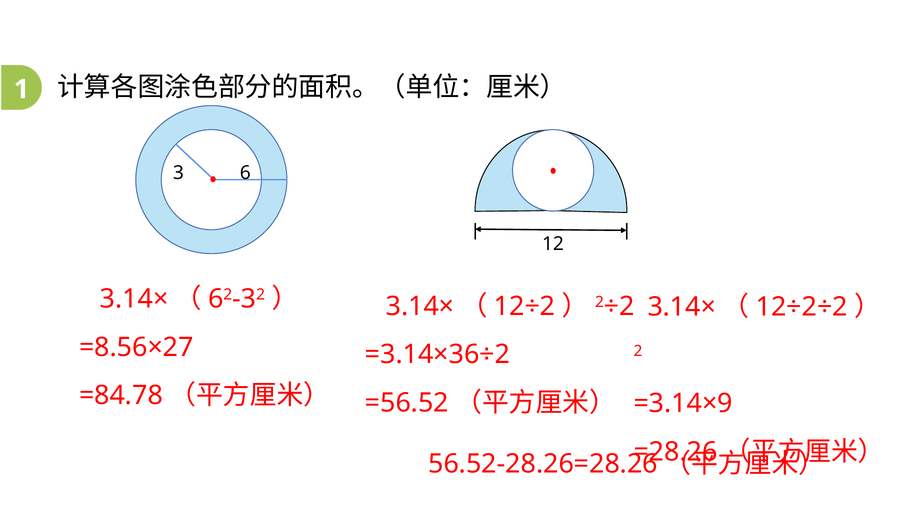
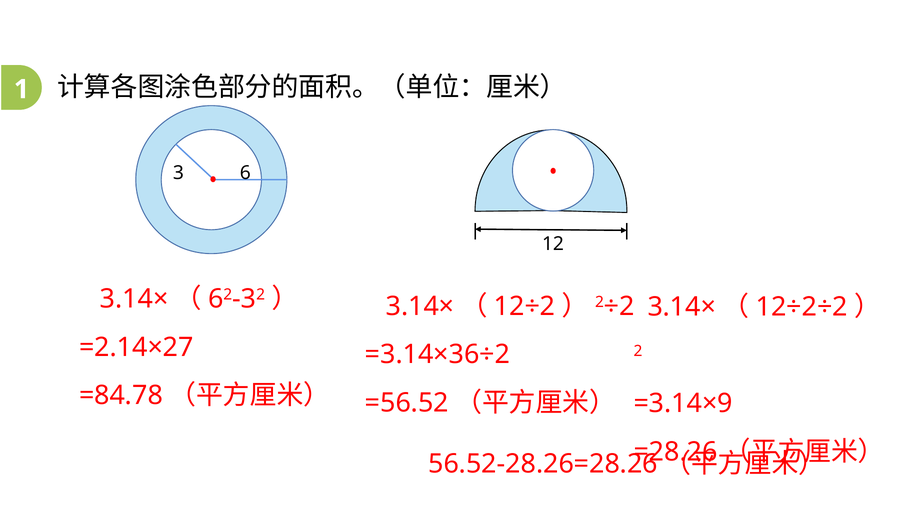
=8.56×27: =8.56×27 -> =2.14×27 (136, 347)
